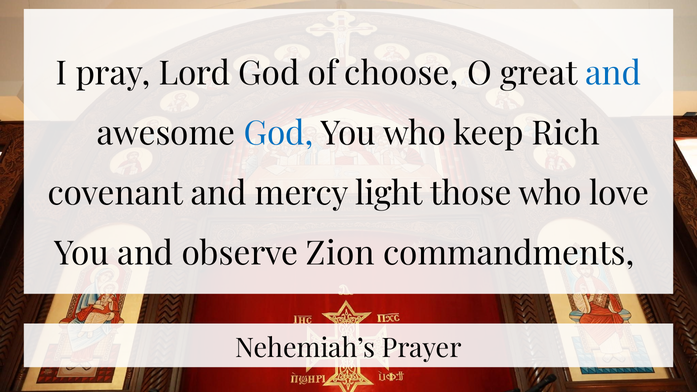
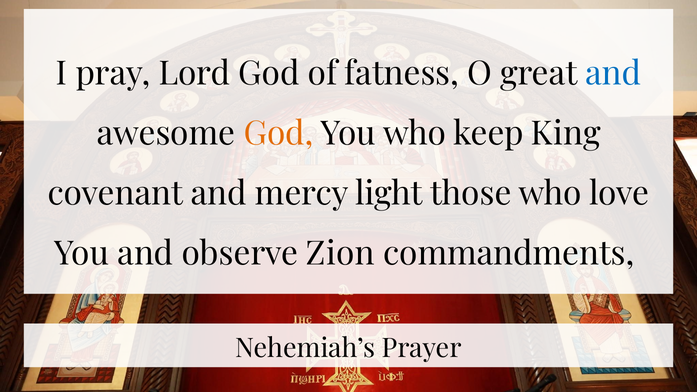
choose: choose -> fatness (402, 74)
God colour: blue -> orange (278, 134)
Rich: Rich -> King (566, 134)
